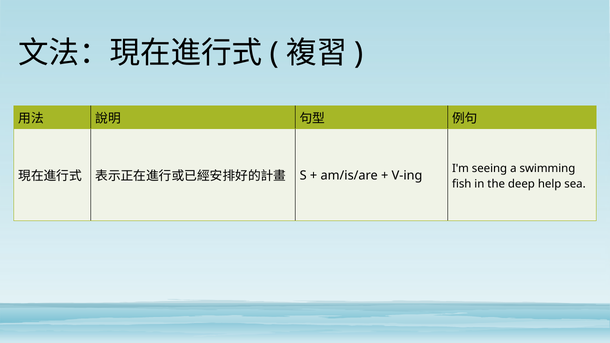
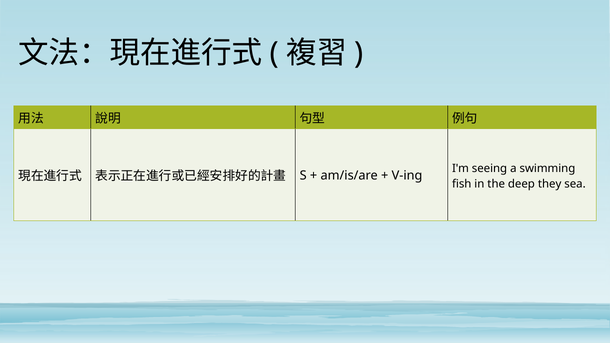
help: help -> they (550, 184)
